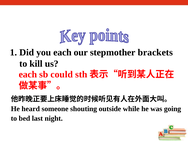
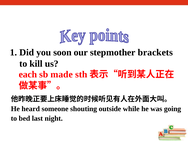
you each: each -> soon (62, 52)
could: could -> made (62, 74)
